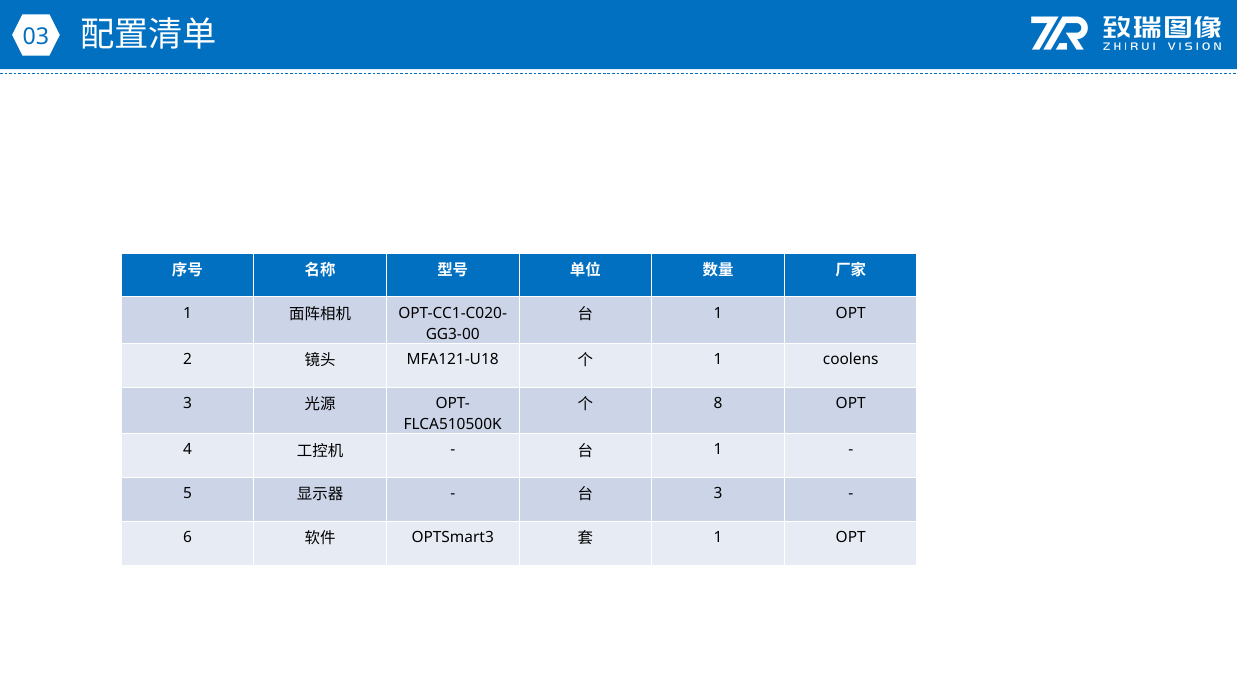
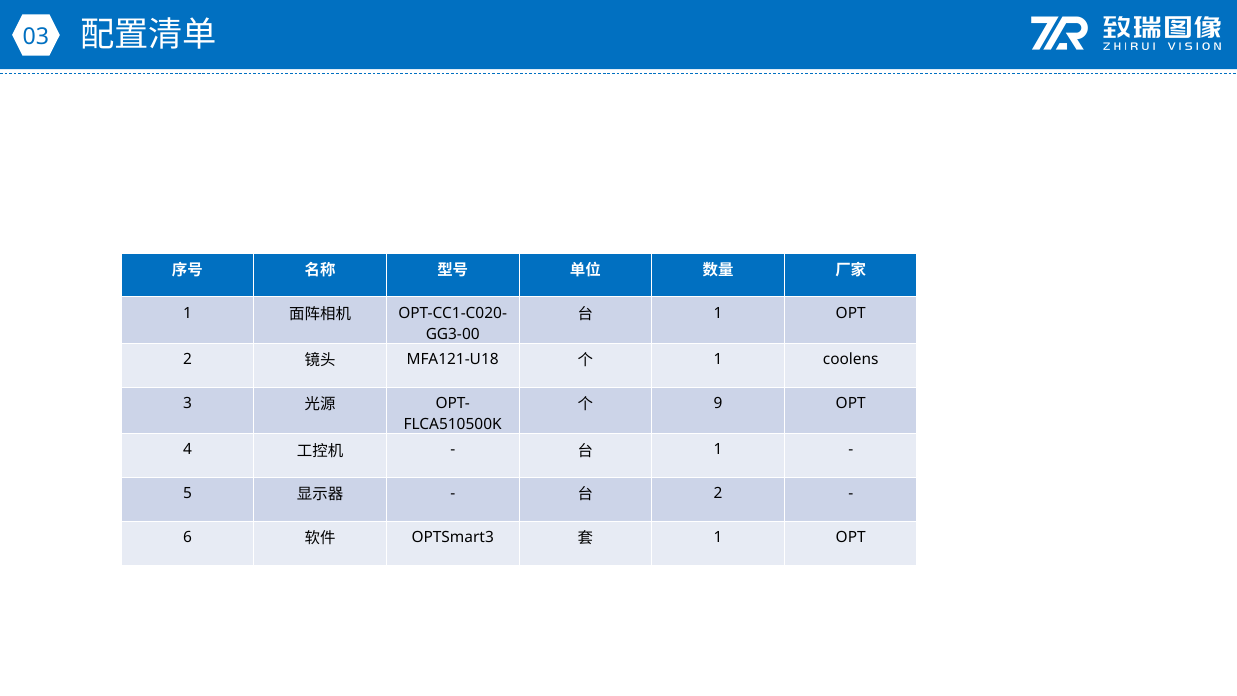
8: 8 -> 9 (718, 403)
3: 3 -> 2 (718, 493)
